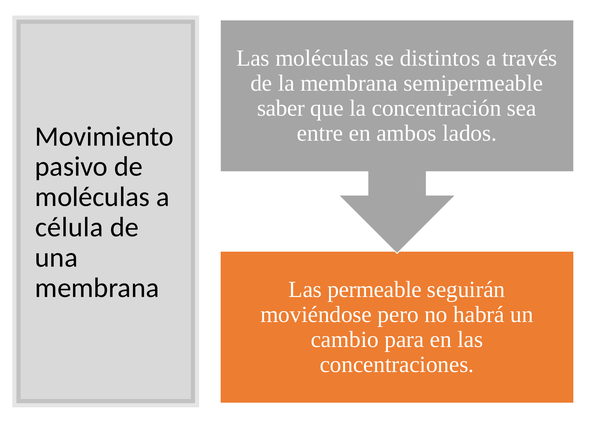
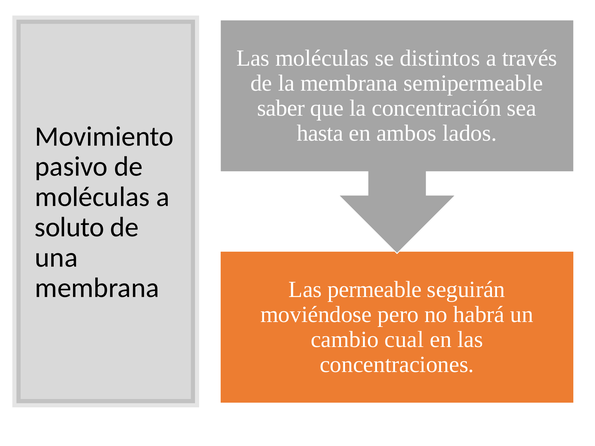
entre: entre -> hasta (320, 133)
célula: célula -> soluto (70, 227)
para: para -> cual (404, 340)
